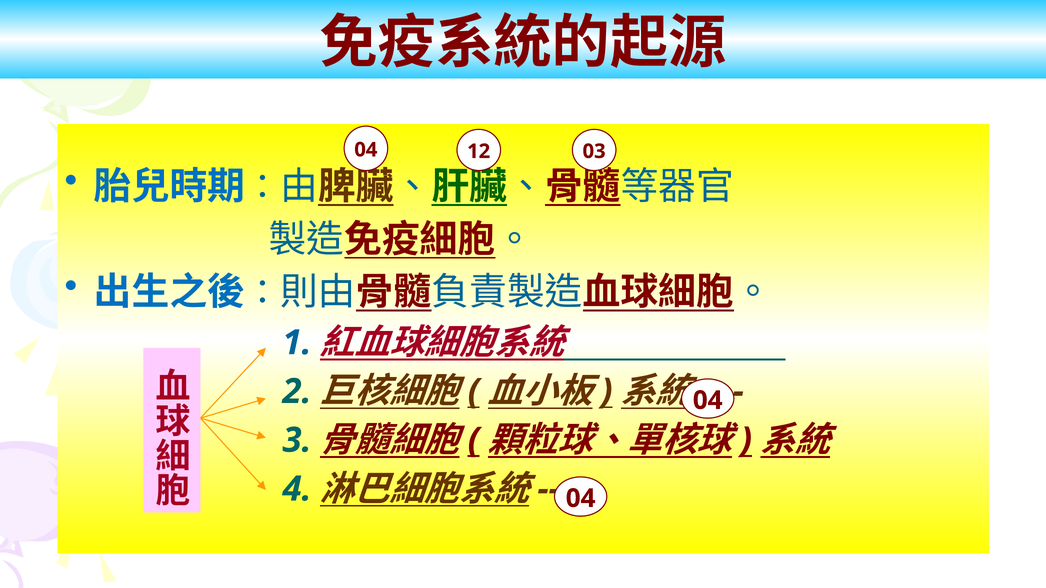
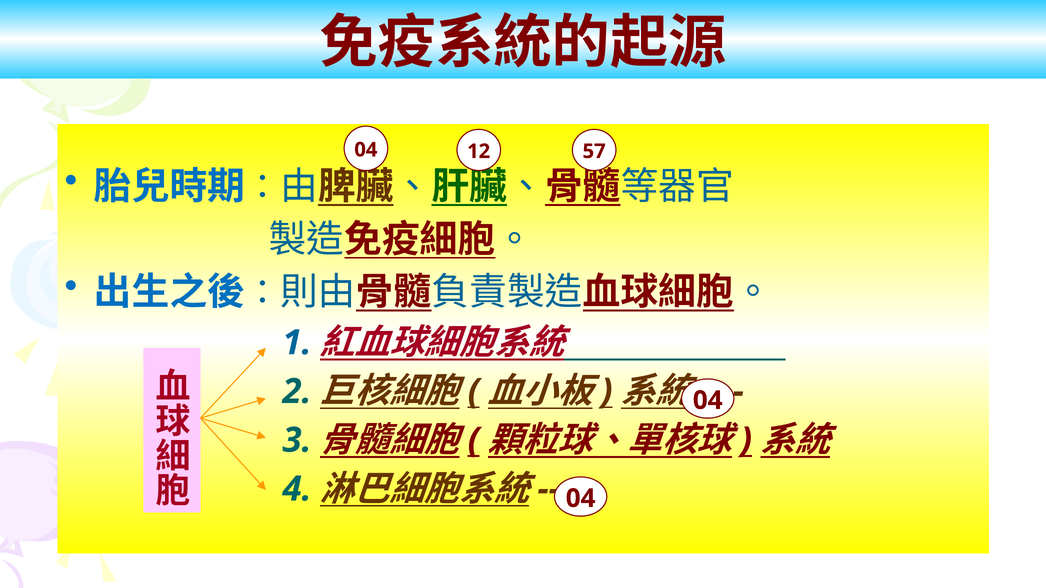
03: 03 -> 57 (594, 151)
